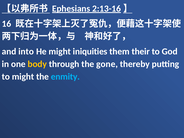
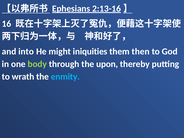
their: their -> then (141, 51)
body colour: yellow -> light green (37, 64)
gone: gone -> upon (107, 64)
to might: might -> wrath (23, 77)
